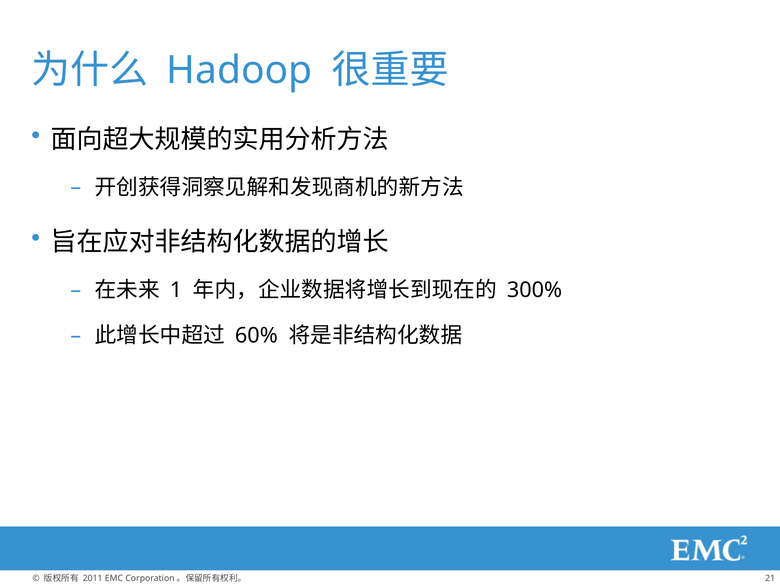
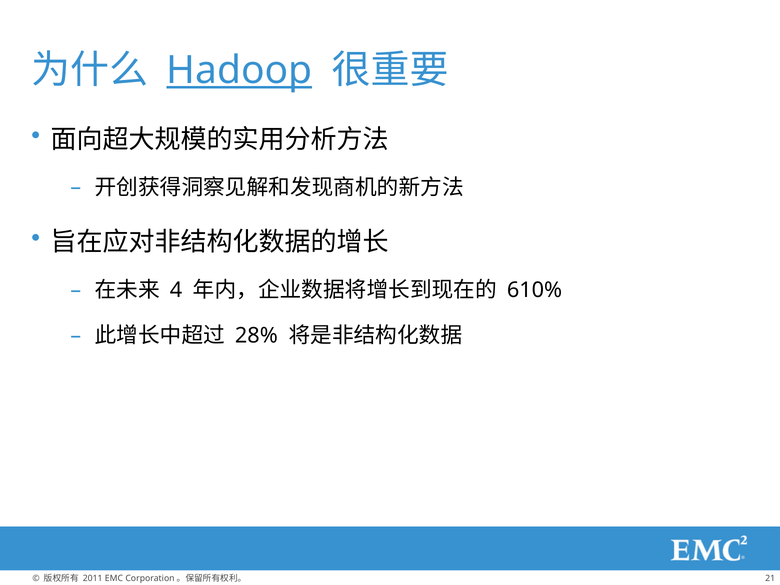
Hadoop underline: none -> present (239, 70)
1: 1 -> 4 (176, 290)
300%: 300% -> 610% (534, 290)
60%: 60% -> 28% (256, 336)
